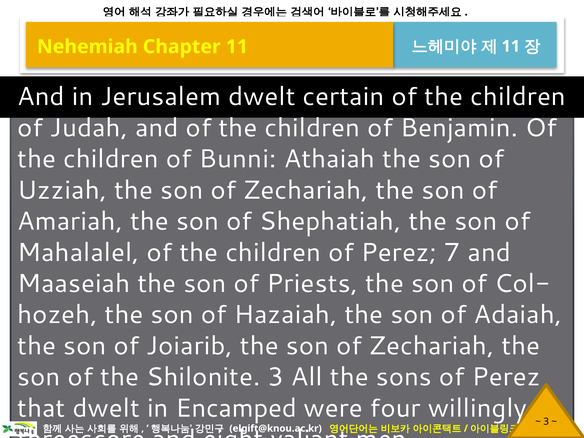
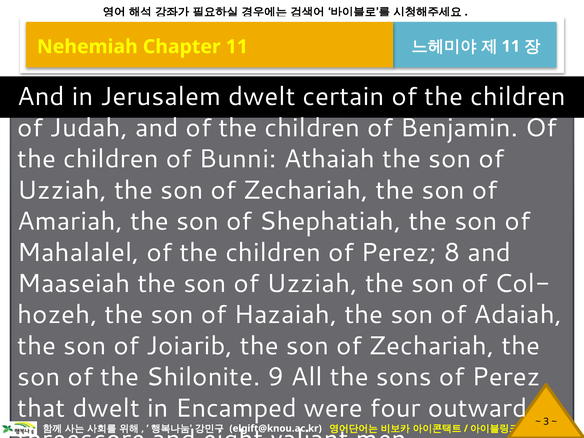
7: 7 -> 8 (452, 252)
Priests: Priests -> Uzziah (312, 284)
Shilonite 3: 3 -> 9 (276, 377)
willingly: willingly -> outward (478, 408)
